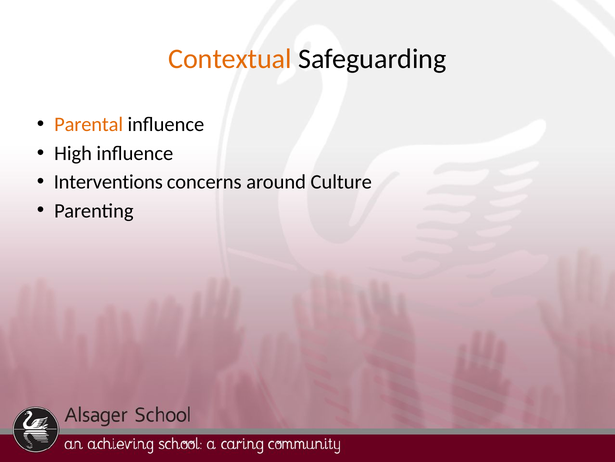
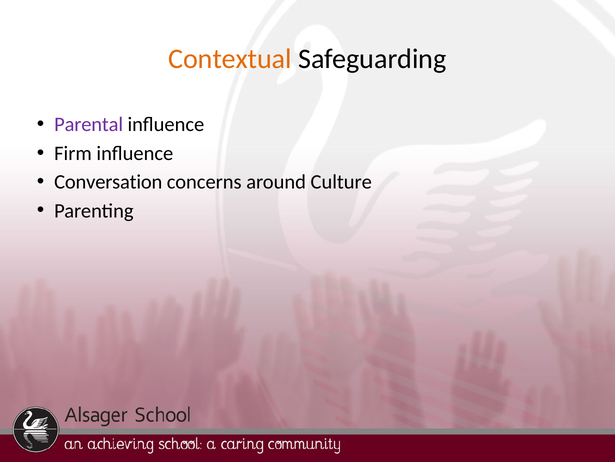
Parental colour: orange -> purple (89, 124)
High: High -> Firm (73, 153)
Interventions: Interventions -> Conversation (108, 182)
